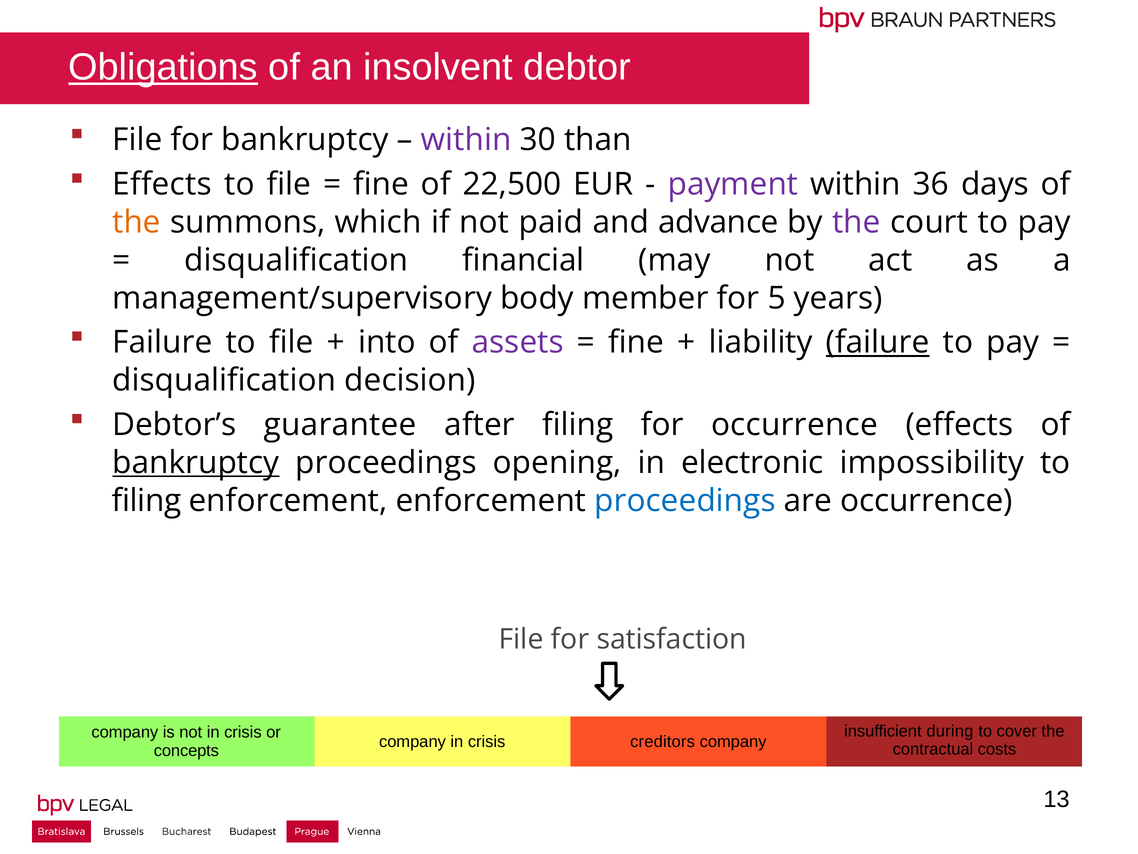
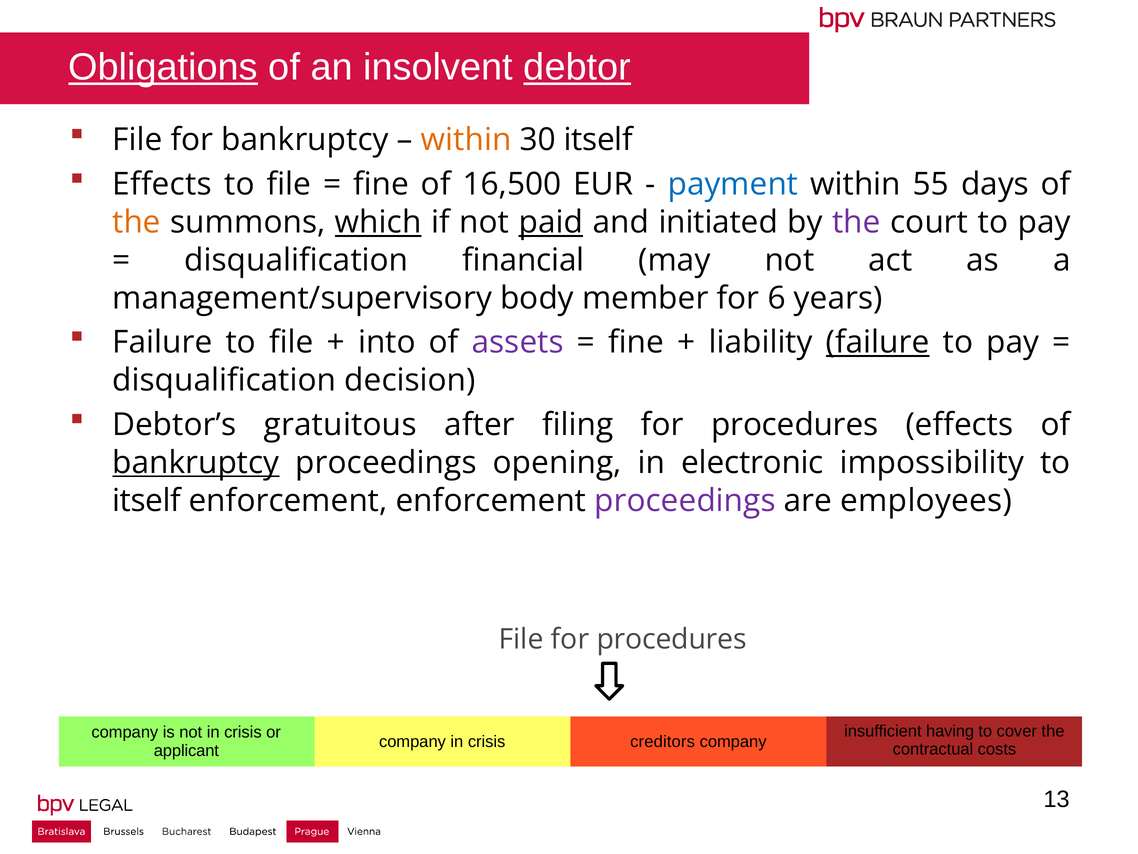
debtor underline: none -> present (577, 67)
within colour: purple -> orange (466, 140)
30 than: than -> itself (598, 140)
22,500: 22,500 -> 16,500 (512, 184)
payment colour: purple -> blue (733, 184)
36: 36 -> 55 (931, 184)
which underline: none -> present (378, 222)
paid underline: none -> present (551, 222)
advance: advance -> initiated (718, 222)
5: 5 -> 6 (777, 298)
guarantee: guarantee -> gratuitous (340, 424)
filing for occurrence: occurrence -> procedures (795, 424)
filing: filing -> itself (147, 500)
proceedings colour: blue -> purple (685, 500)
are occurrence: occurrence -> employees (926, 500)
File for satisfaction: satisfaction -> procedures (672, 639)
during: during -> having (950, 731)
concepts: concepts -> applicant (186, 750)
